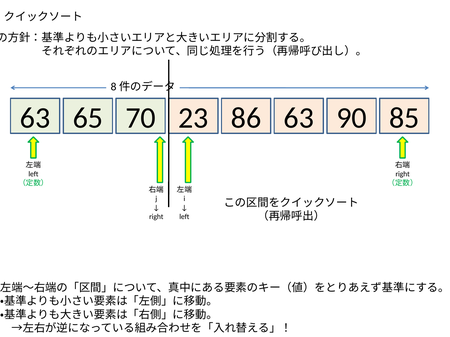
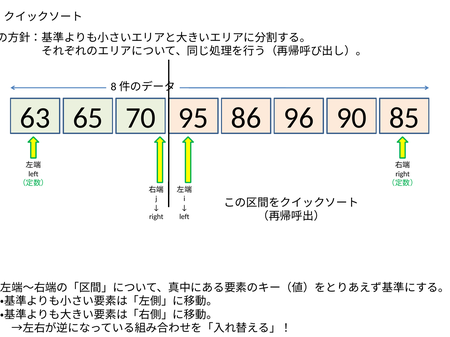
23: 23 -> 95 (193, 118)
86 63: 63 -> 96 (299, 118)
